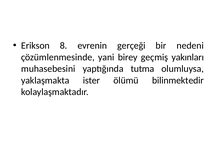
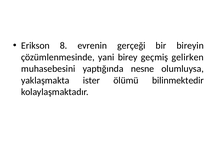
nedeni: nedeni -> bireyin (190, 46)
yakınları: yakınları -> gelirken (188, 57)
tutma: tutma -> nesne (142, 69)
